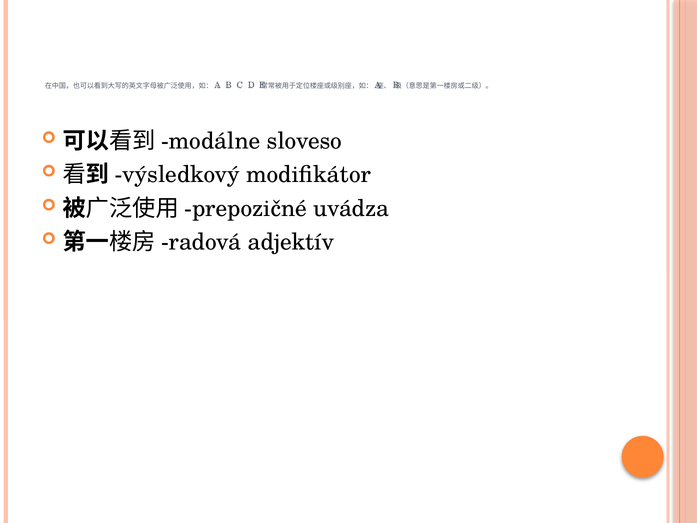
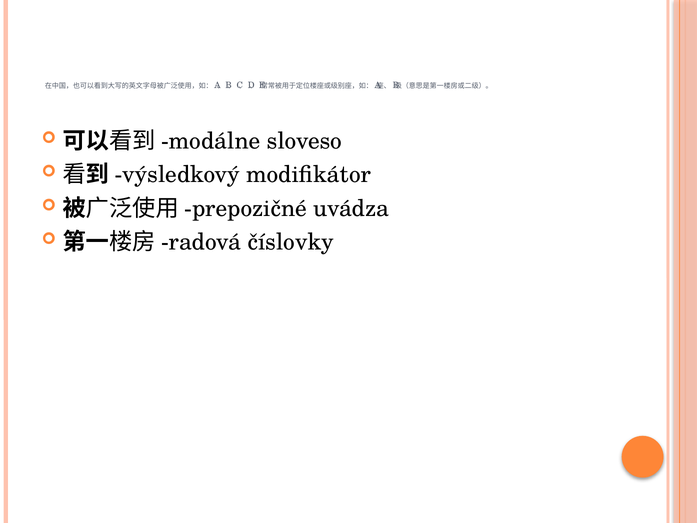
adjektív: adjektív -> číslovky (291, 242)
